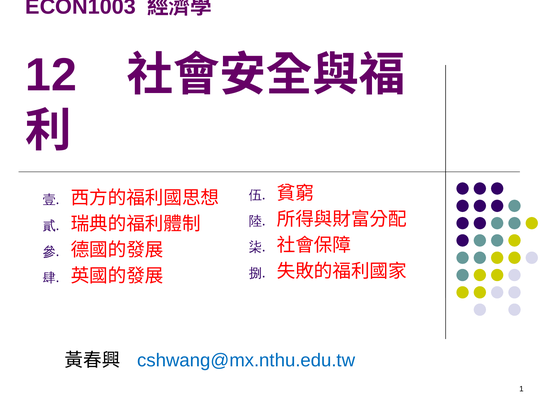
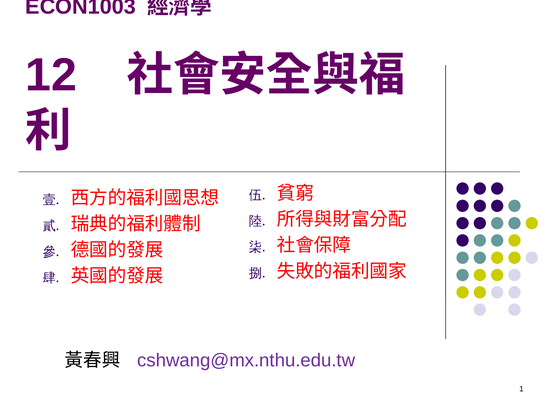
cshwang@mx.nthu.edu.tw colour: blue -> purple (246, 360)
